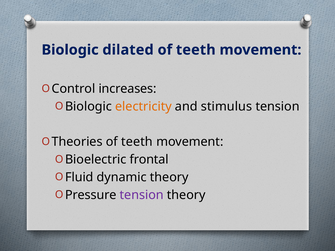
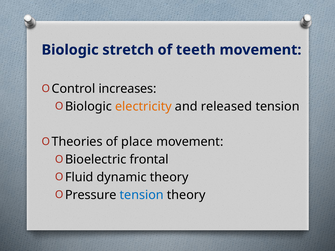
dilated: dilated -> stretch (128, 50)
stimulus: stimulus -> released (226, 107)
teeth: teeth -> place (137, 142)
tension colour: purple -> blue (142, 195)
